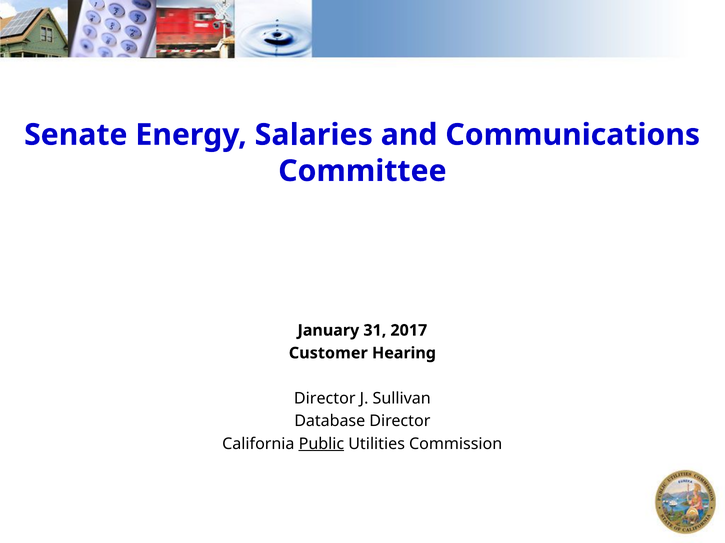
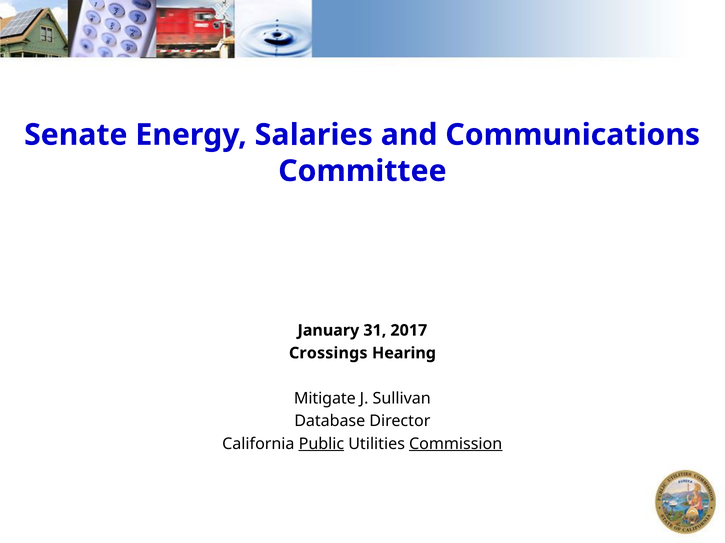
Customer: Customer -> Crossings (328, 354)
Director: Director -> Mitigate (325, 399)
Commission underline: none -> present (456, 444)
